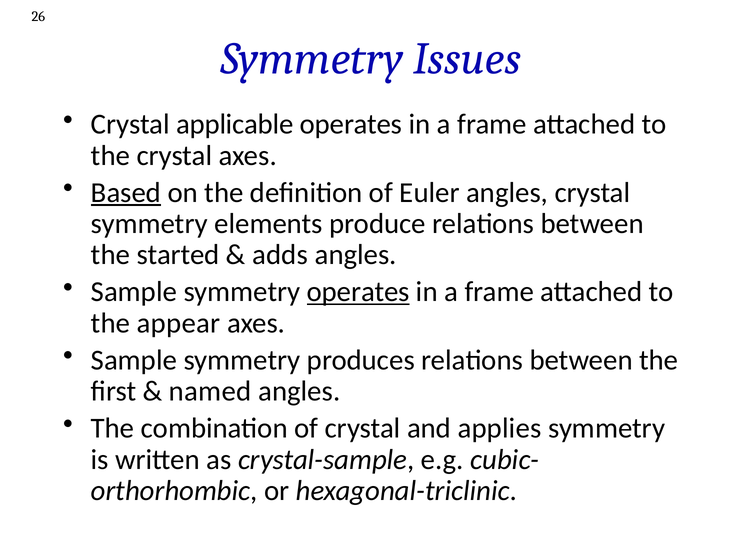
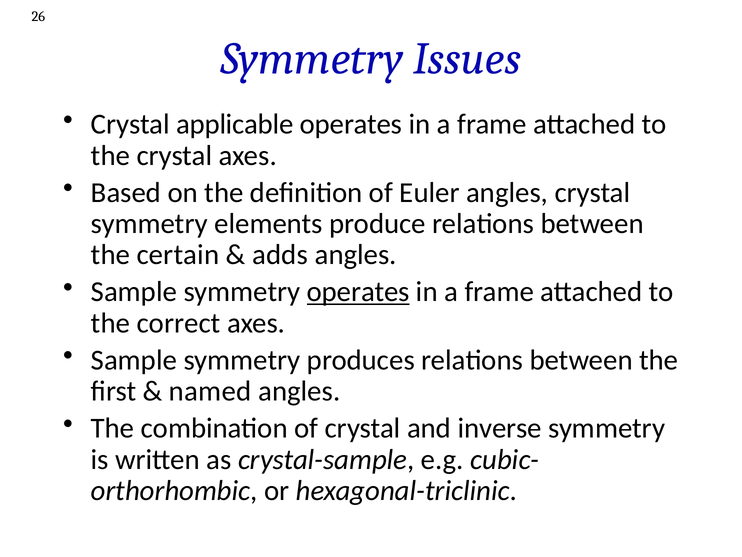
Based underline: present -> none (126, 192)
started: started -> certain (178, 255)
appear: appear -> correct (179, 323)
applies: applies -> inverse (500, 428)
